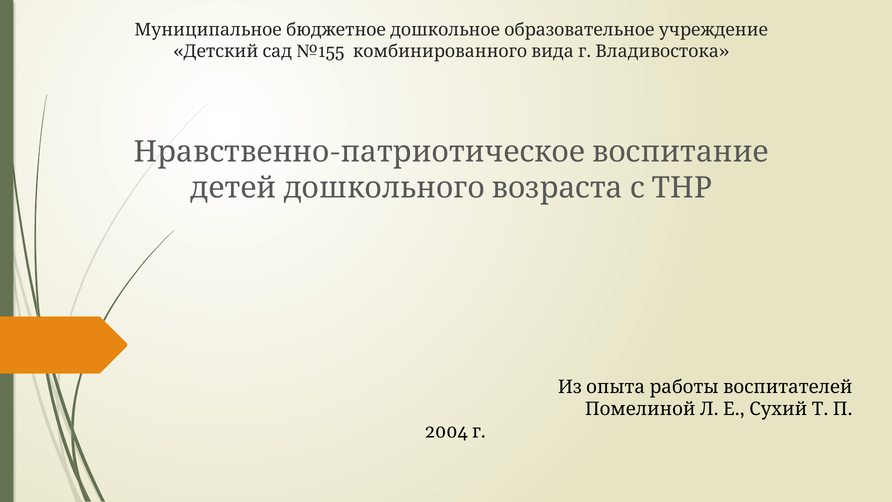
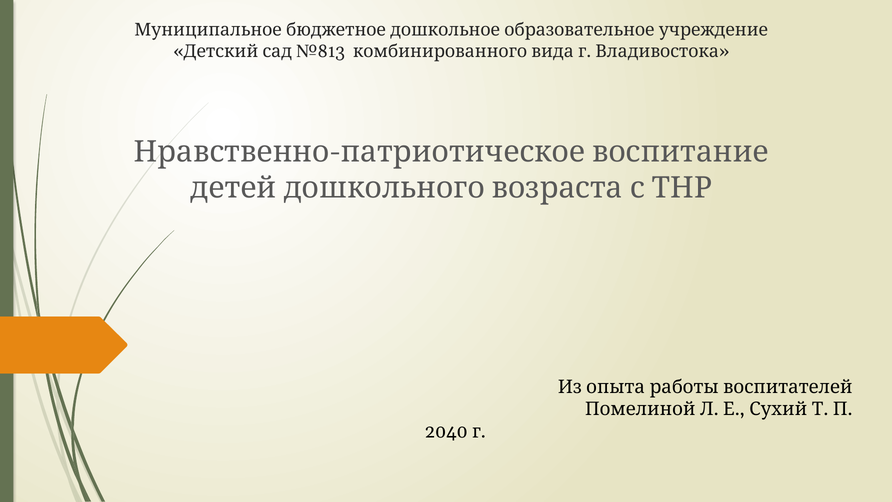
№155: №155 -> №813 (321, 51)
2004: 2004 -> 2040 (446, 431)
